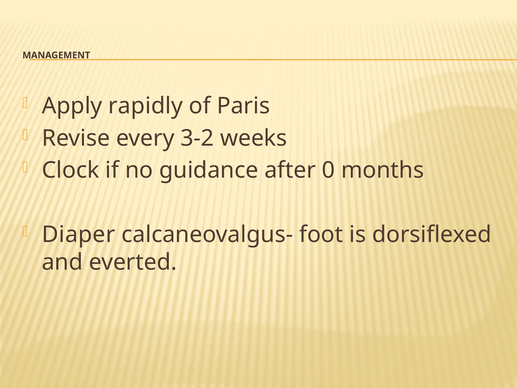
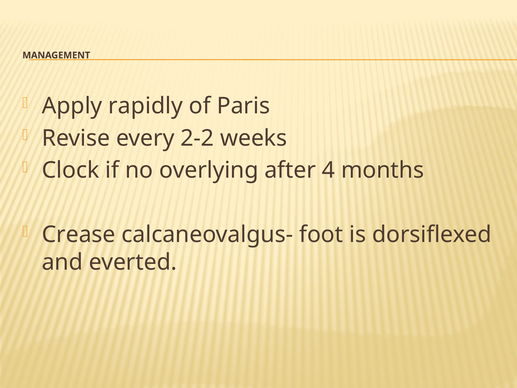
3-2: 3-2 -> 2-2 (197, 138)
guidance: guidance -> overlying (209, 170)
0: 0 -> 4 (329, 170)
Diaper: Diaper -> Crease (79, 235)
